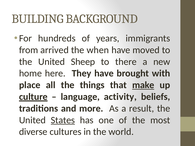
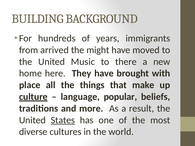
when: when -> might (98, 50)
Sheep: Sheep -> Music (83, 62)
make underline: present -> none (143, 85)
activity: activity -> popular (120, 97)
